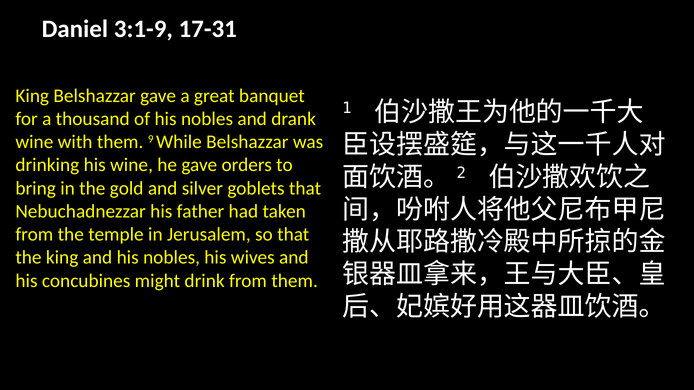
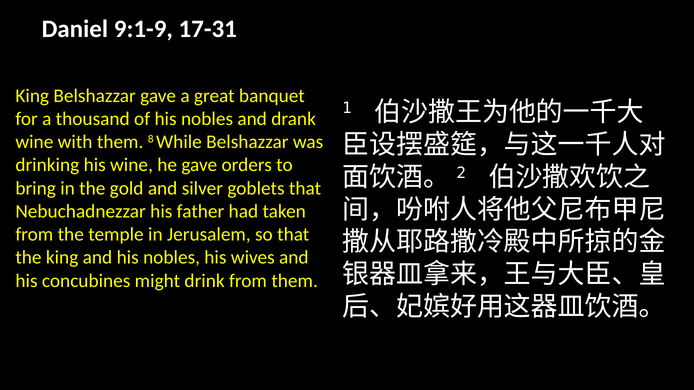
3:1-9: 3:1-9 -> 9:1-9 (143, 29)
9: 9 -> 8 (151, 139)
